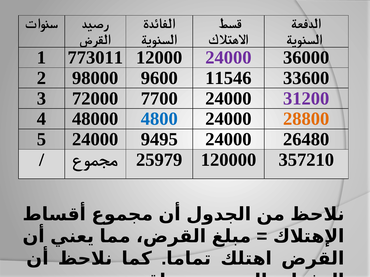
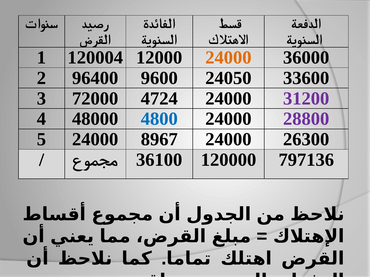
773011: 773011 -> 120004 (95, 58)
24000 colour: purple -> orange (229, 58)
98000: 98000 -> 96400 (95, 78)
11546: 11546 -> 24050 (229, 78)
7700: 7700 -> 4724 (159, 99)
28800 colour: orange -> purple (306, 119)
9495: 9495 -> 8967 (159, 140)
26480: 26480 -> 26300 (306, 140)
25979: 25979 -> 36100 (159, 160)
357210: 357210 -> 797136 (306, 160)
